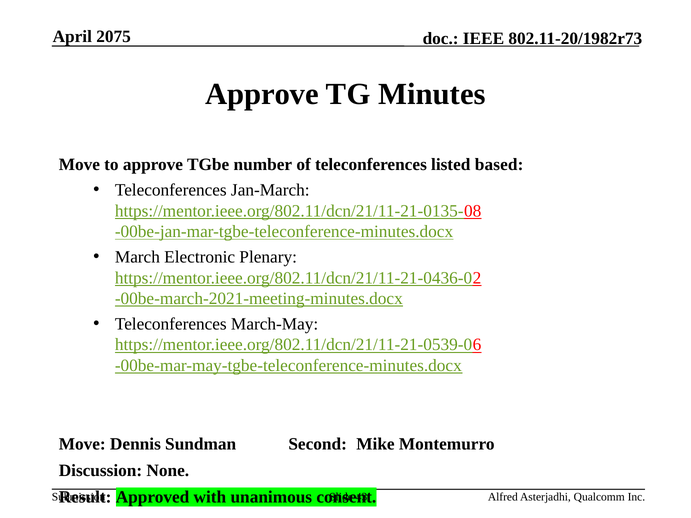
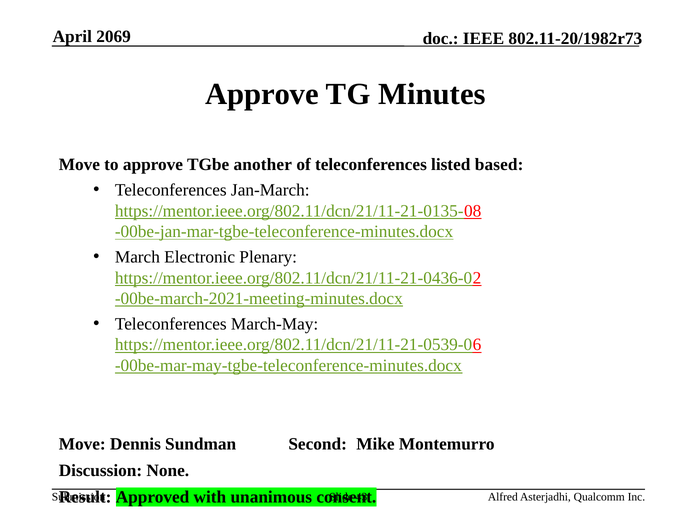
2075: 2075 -> 2069 (114, 37)
number: number -> another (263, 165)
